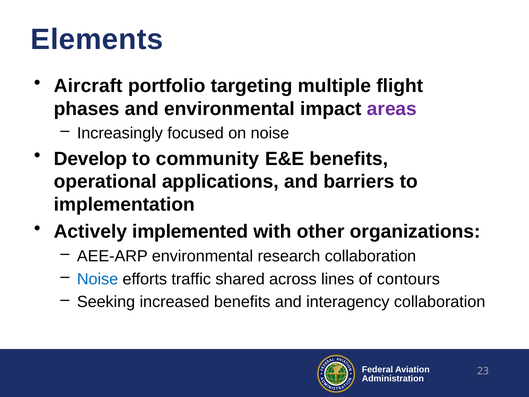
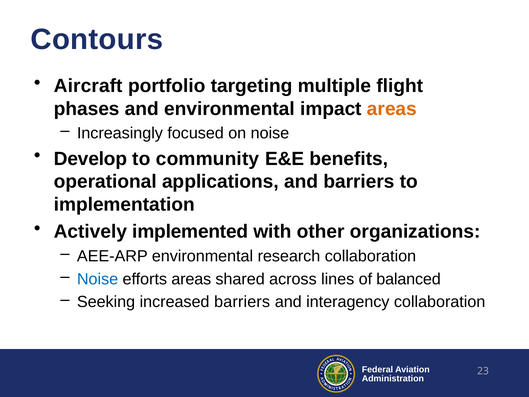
Elements: Elements -> Contours (97, 40)
areas colour: purple -> orange (392, 109)
efforts traffic: traffic -> areas (191, 279)
contours: contours -> balanced (409, 279)
increased benefits: benefits -> barriers (242, 302)
